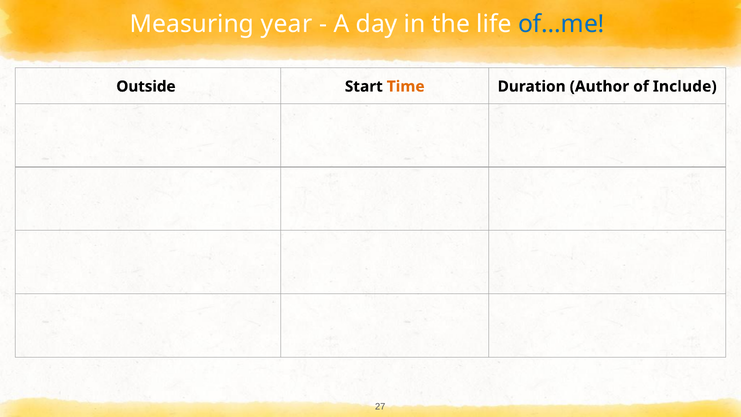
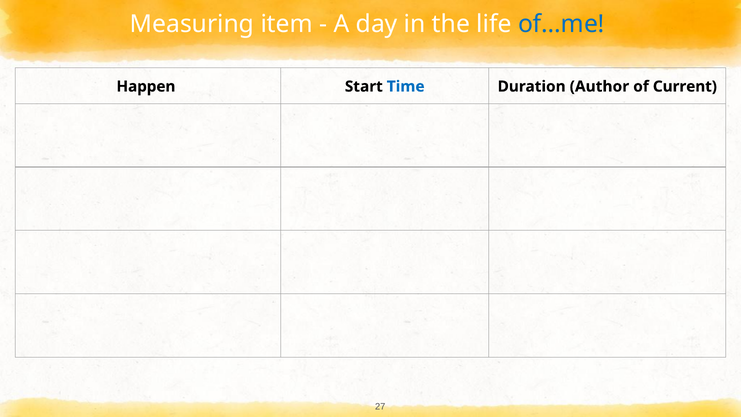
year: year -> item (287, 24)
Outside: Outside -> Happen (146, 86)
Time colour: orange -> blue (406, 86)
Include: Include -> Current (685, 86)
